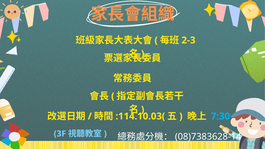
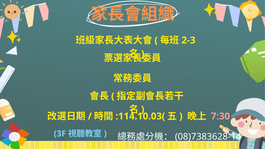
7:30 colour: light blue -> pink (220, 116)
